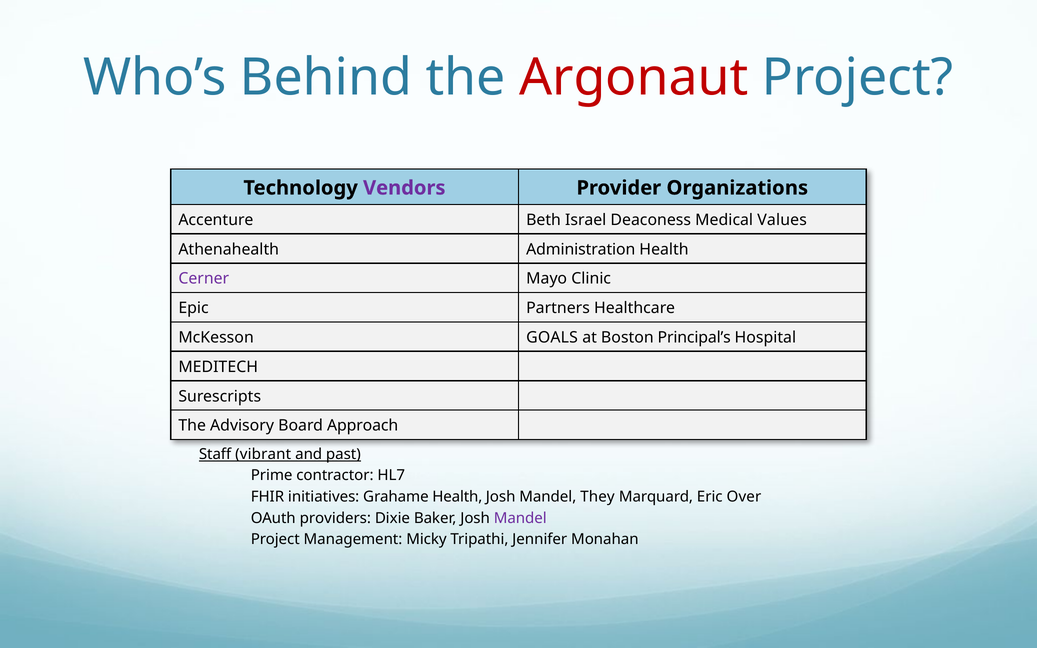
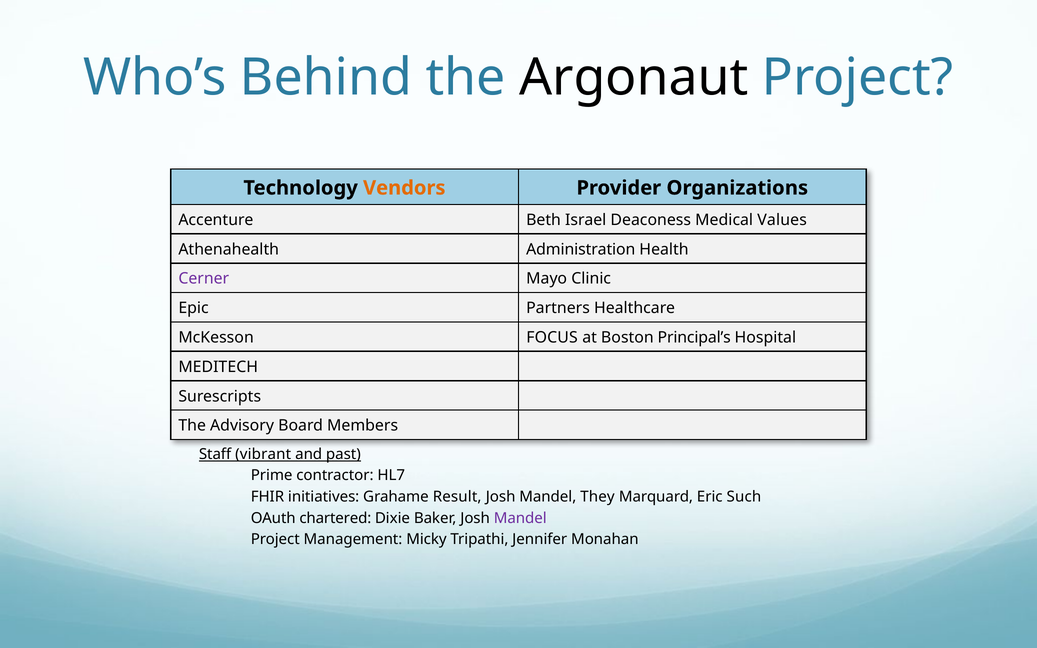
Argonaut colour: red -> black (634, 78)
Vendors colour: purple -> orange (404, 188)
GOALS: GOALS -> FOCUS (552, 338)
Approach: Approach -> Members (363, 426)
Grahame Health: Health -> Result (457, 497)
Over: Over -> Such (744, 497)
providers: providers -> chartered (335, 518)
